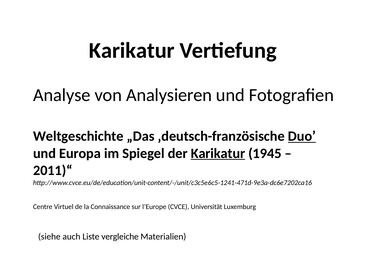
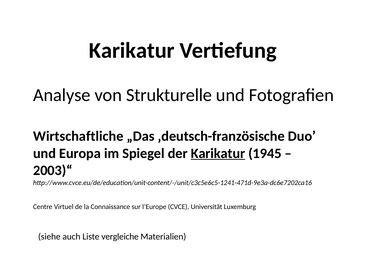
Analysieren: Analysieren -> Strukturelle (169, 95)
Weltgeschichte: Weltgeschichte -> Wirtschaftliche (78, 136)
Duo underline: present -> none (302, 136)
2011)“: 2011)“ -> 2003)“ (53, 170)
